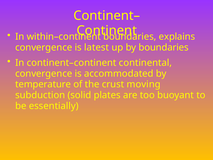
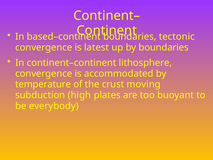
within–continent: within–continent -> based–continent (64, 37)
explains: explains -> tectonic (177, 37)
continental: continental -> lithosphere (145, 63)
solid: solid -> high (79, 95)
essentially: essentially -> everybody (54, 106)
